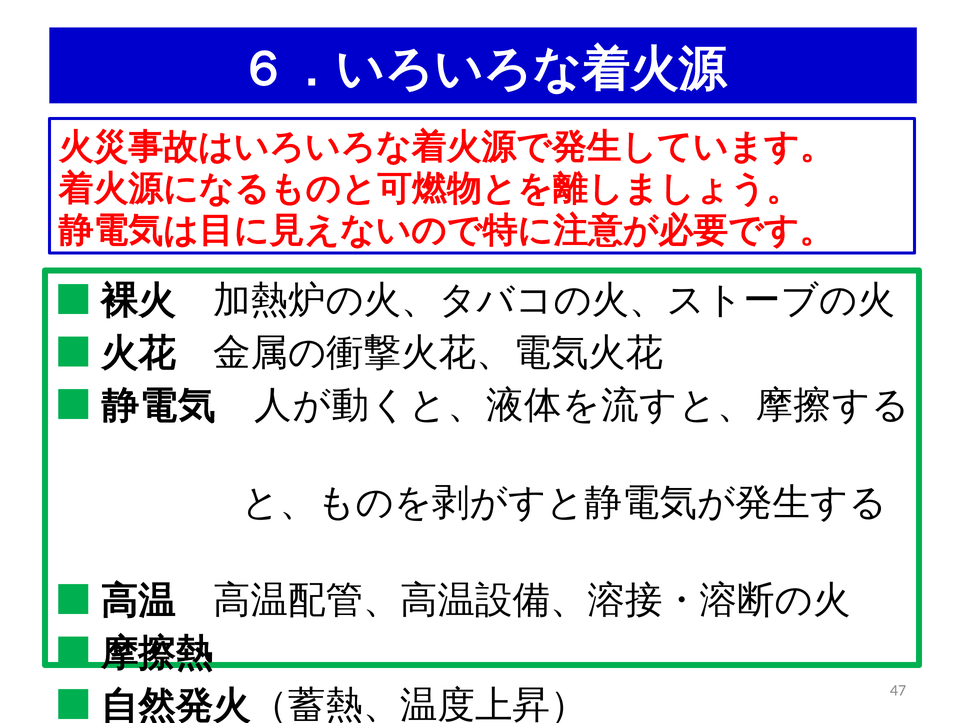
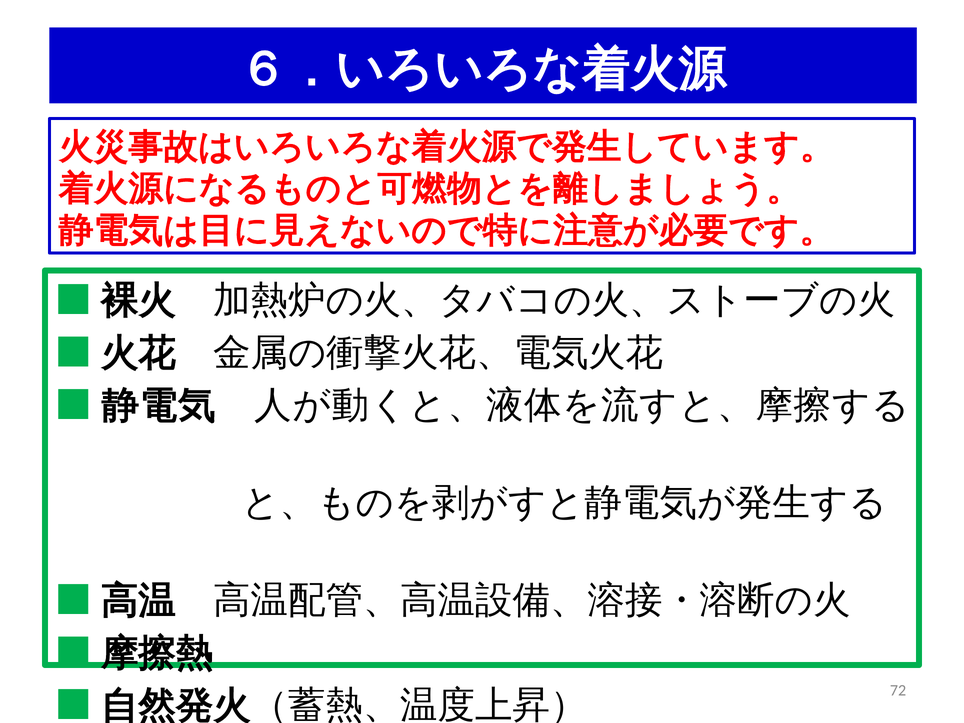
47: 47 -> 72 (898, 690)
